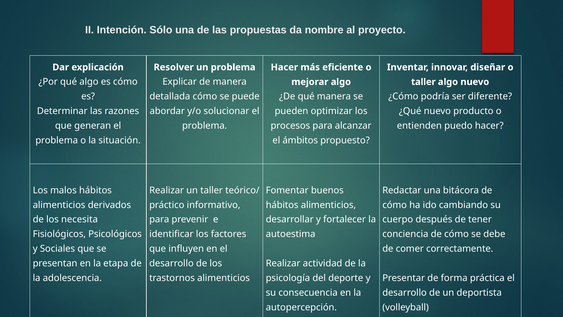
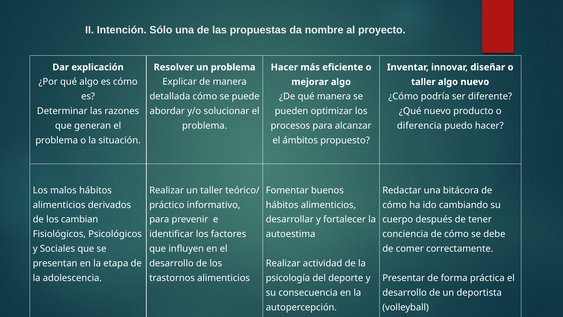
entienden: entienden -> diferencia (419, 126)
necesita: necesita -> cambian (80, 219)
